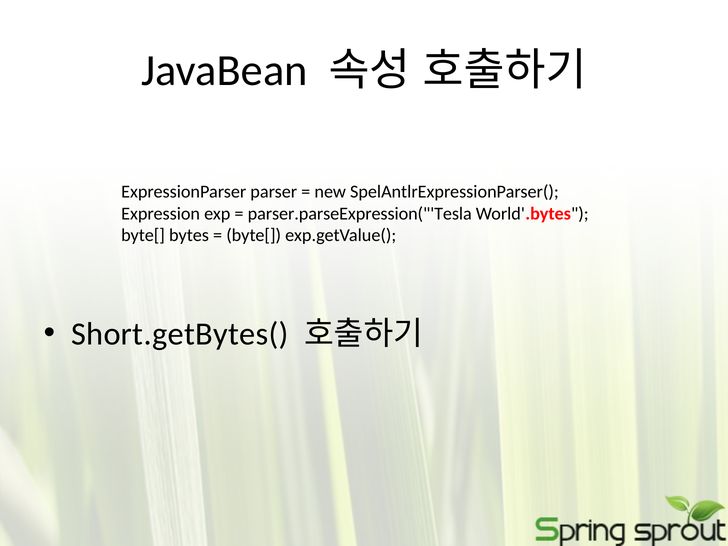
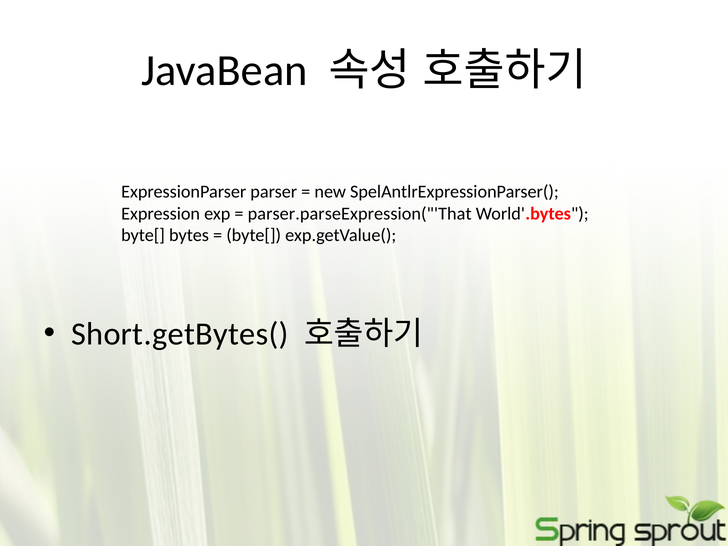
parser.parseExpression("'Tesla: parser.parseExpression("'Tesla -> parser.parseExpression("'That (360, 214)
